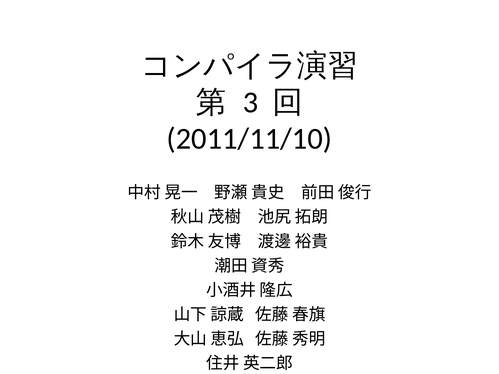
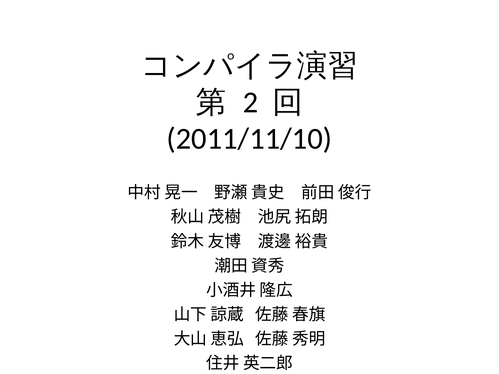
3: 3 -> 2 (251, 102)
